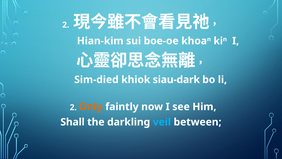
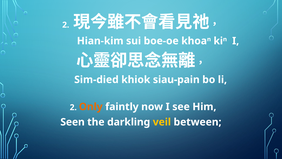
siau-dark: siau-dark -> siau-pain (176, 79)
Shall: Shall -> Seen (73, 122)
veil colour: light blue -> yellow (162, 122)
